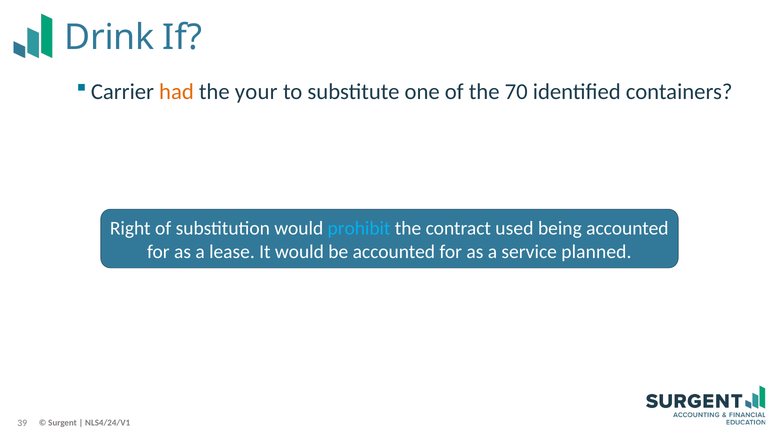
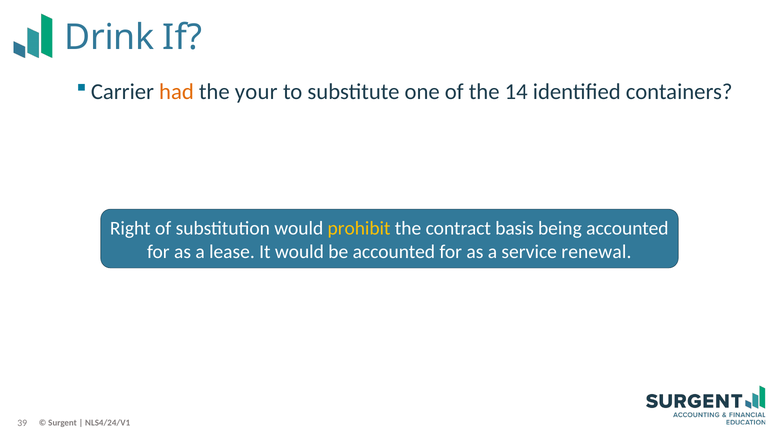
70: 70 -> 14 (516, 92)
prohibit colour: light blue -> yellow (359, 228)
used: used -> basis (515, 228)
planned: planned -> renewal (596, 252)
